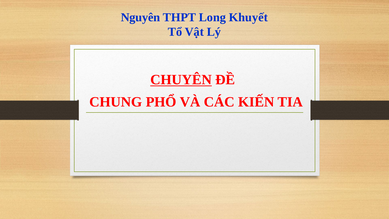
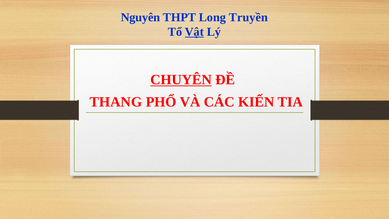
Khuyết: Khuyết -> Truyền (248, 17)
Vật underline: none -> present (194, 32)
CHUNG: CHUNG -> THANG (116, 102)
